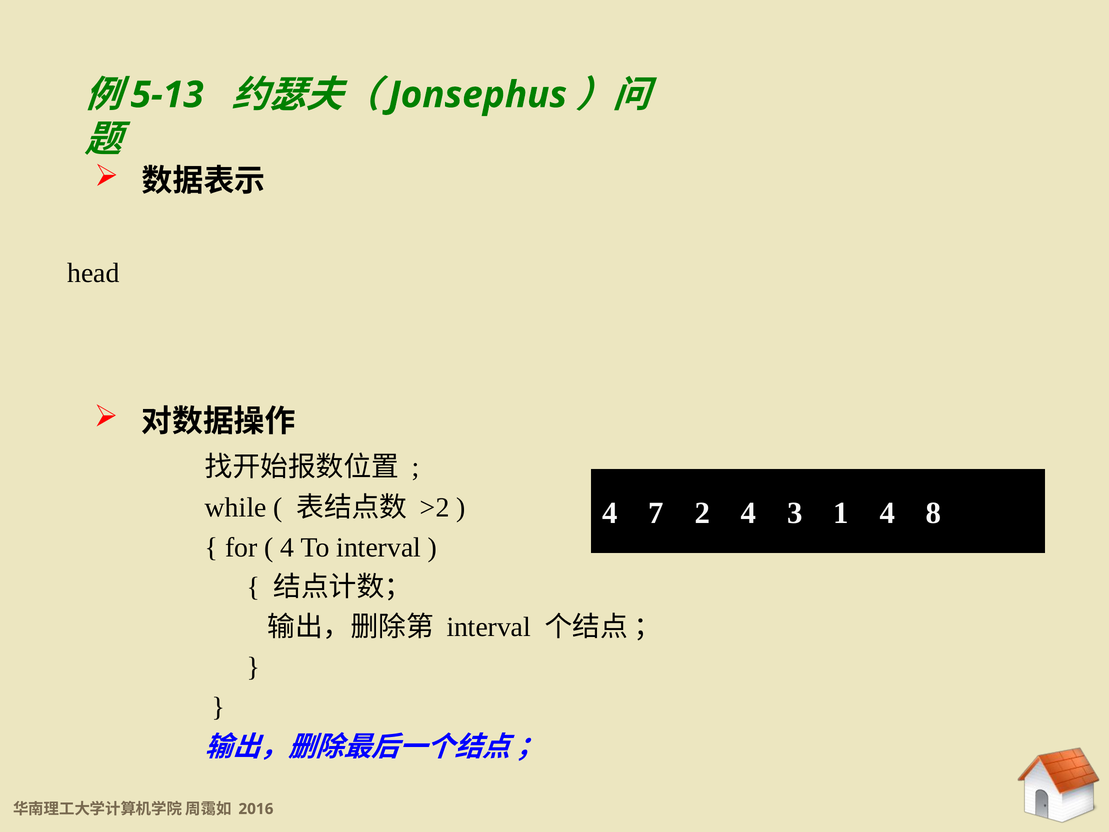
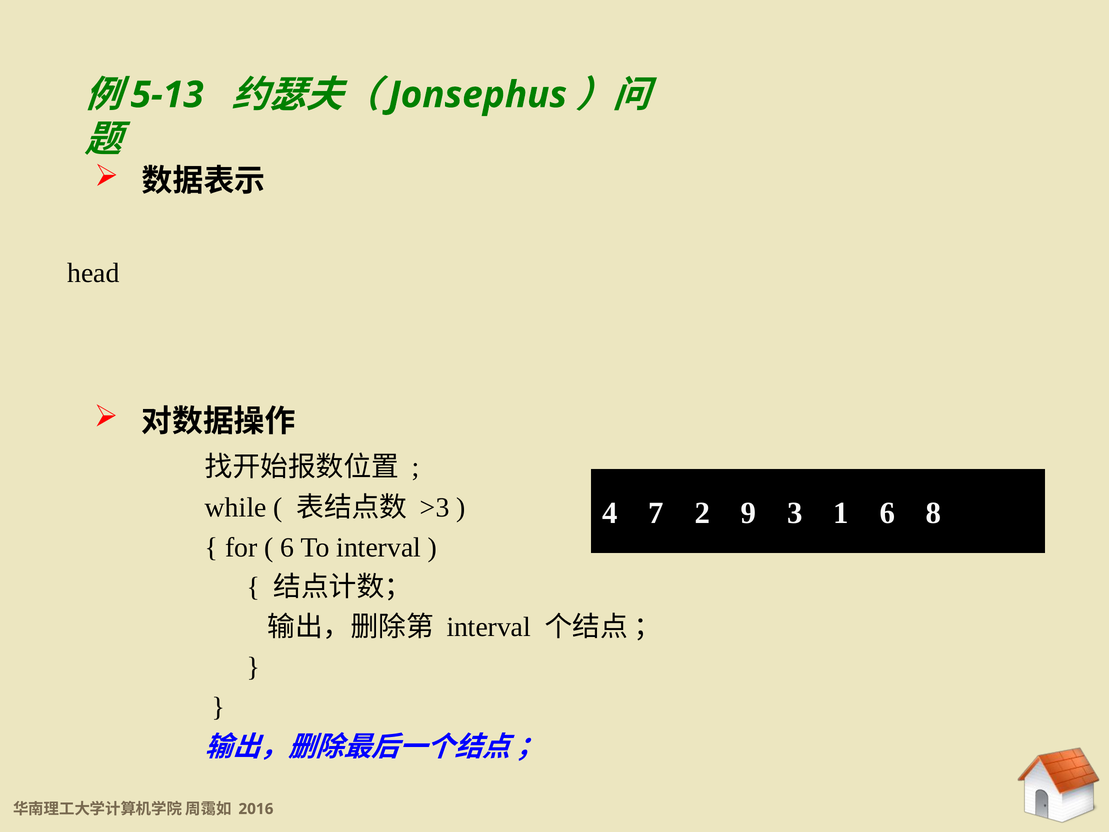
>2: >2 -> >3 (435, 507)
2 4: 4 -> 9 (749, 513)
1 4: 4 -> 6 (887, 513)
4: 4 -> 6 (287, 547)
